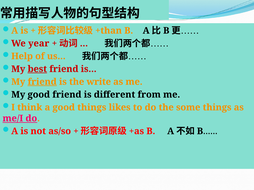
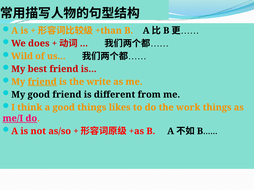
year: year -> does (39, 44)
Help: Help -> Wild (22, 56)
best underline: present -> none (37, 69)
some: some -> work (188, 108)
